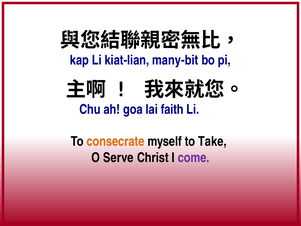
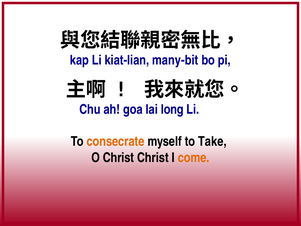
faith: faith -> long (172, 109)
O Serve: Serve -> Christ (119, 157)
come colour: purple -> orange (194, 157)
